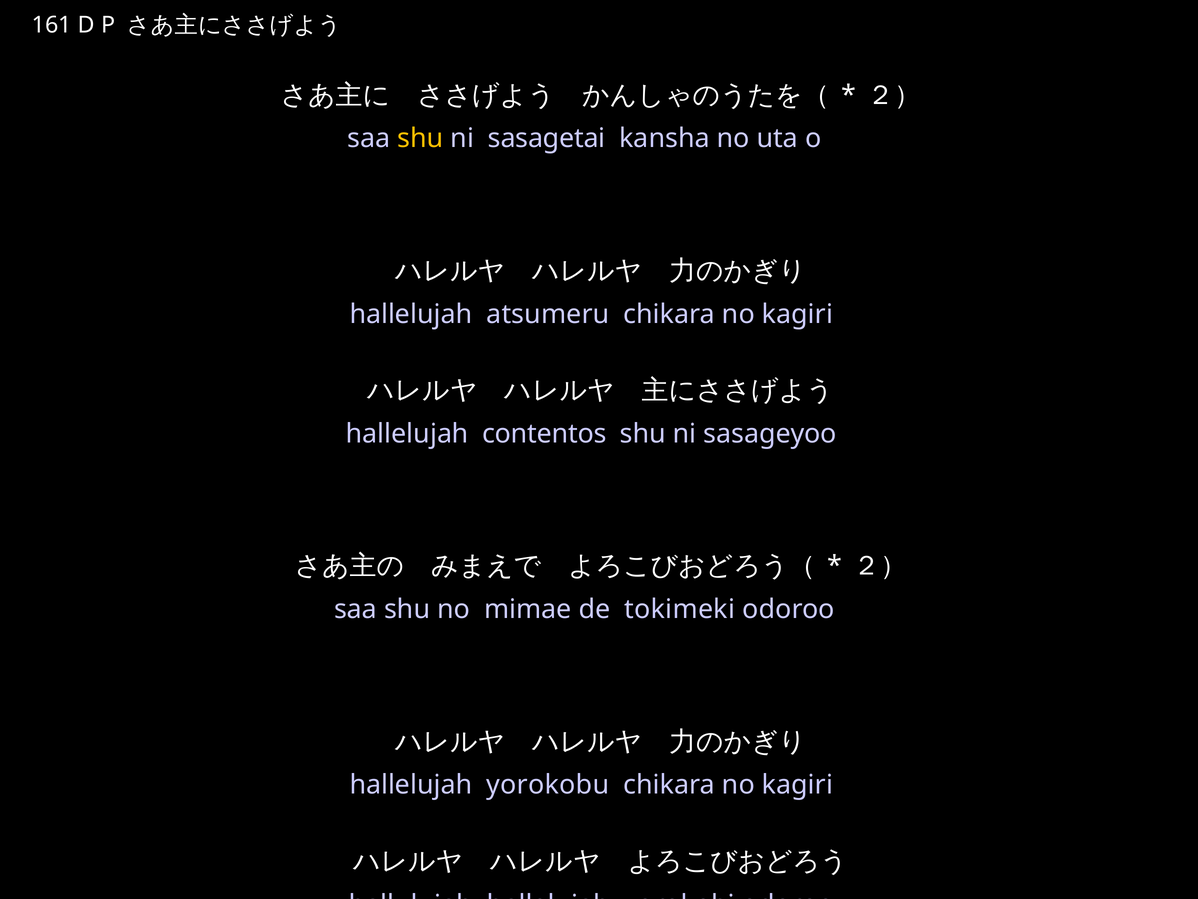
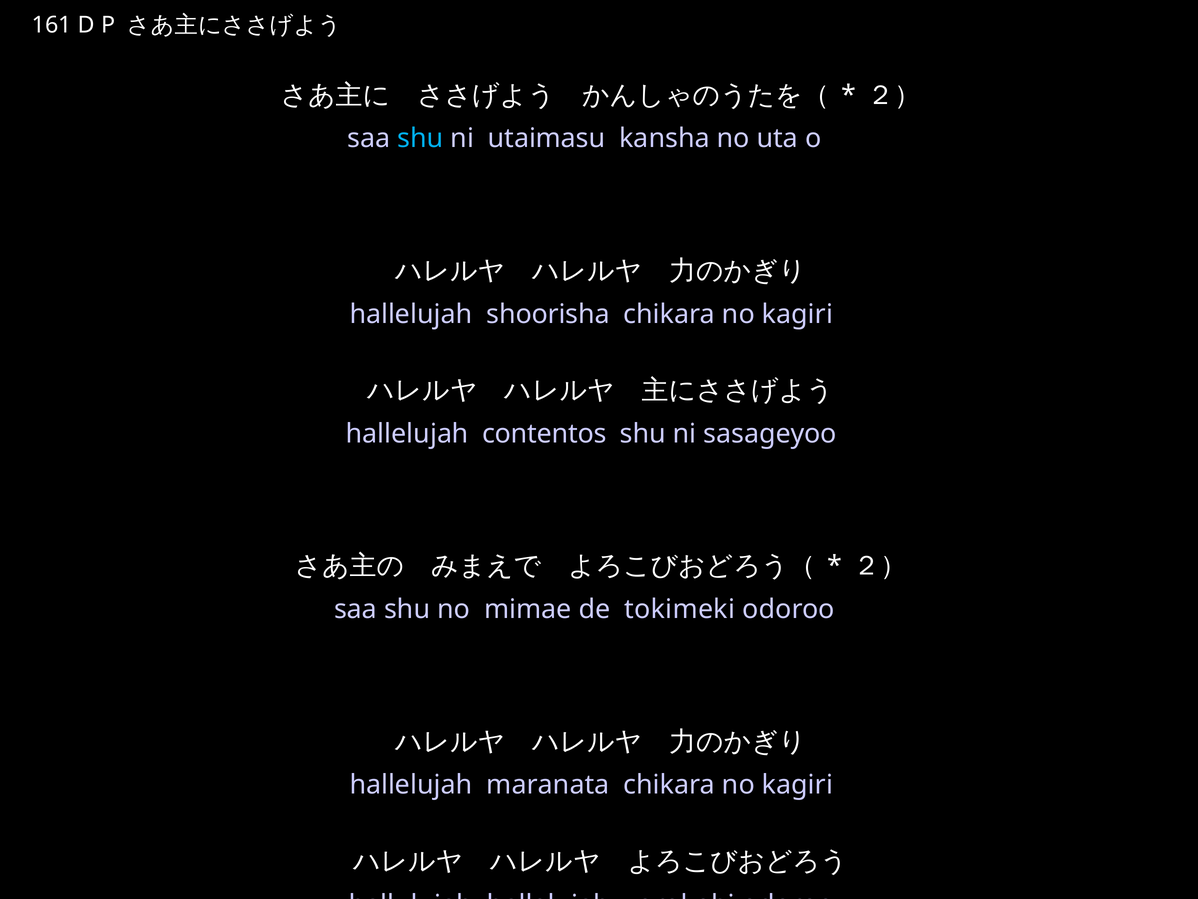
shu colour: yellow -> light blue (420, 138)
sasagetai: sasagetai -> utaimasu (547, 138)
atsumeru: atsumeru -> shoorisha (548, 314)
yorokobu: yorokobu -> maranata (548, 785)
